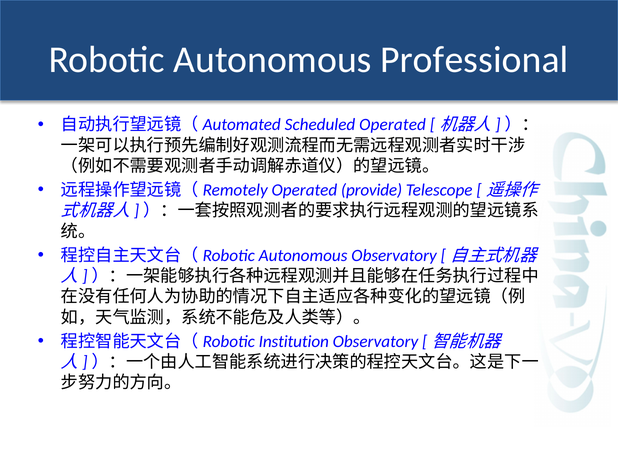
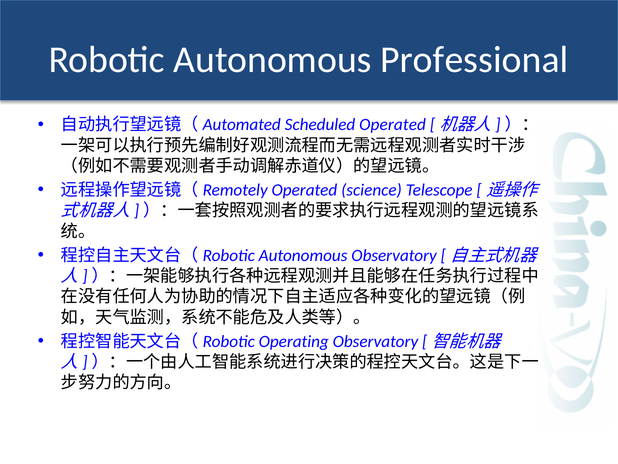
provide: provide -> science (371, 190)
Institution: Institution -> Operating (294, 341)
